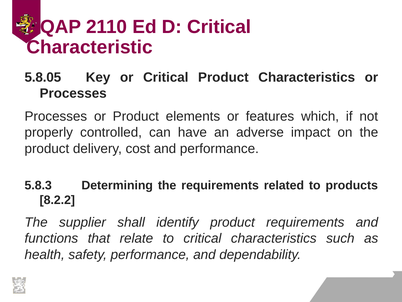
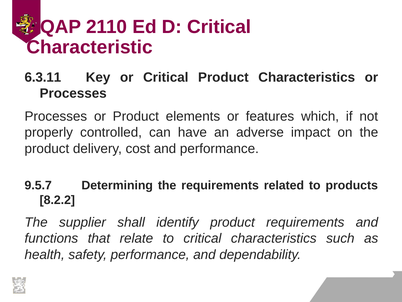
5.8.05: 5.8.05 -> 6.3.11 (43, 77)
5.8.3: 5.8.3 -> 9.5.7 (38, 185)
